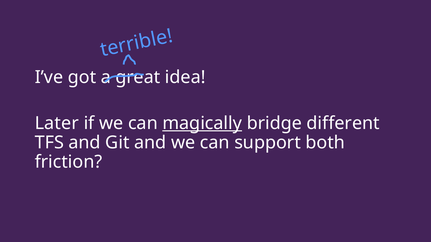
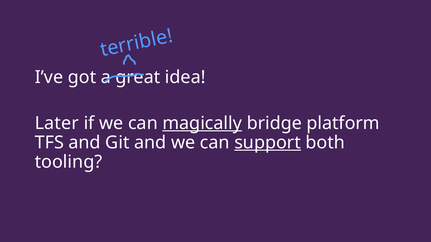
different: different -> platform (343, 123)
support underline: none -> present (268, 143)
friction: friction -> tooling (68, 162)
